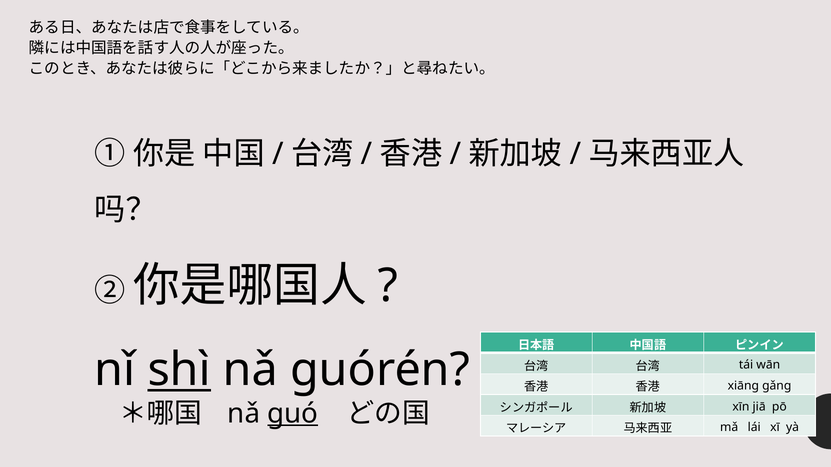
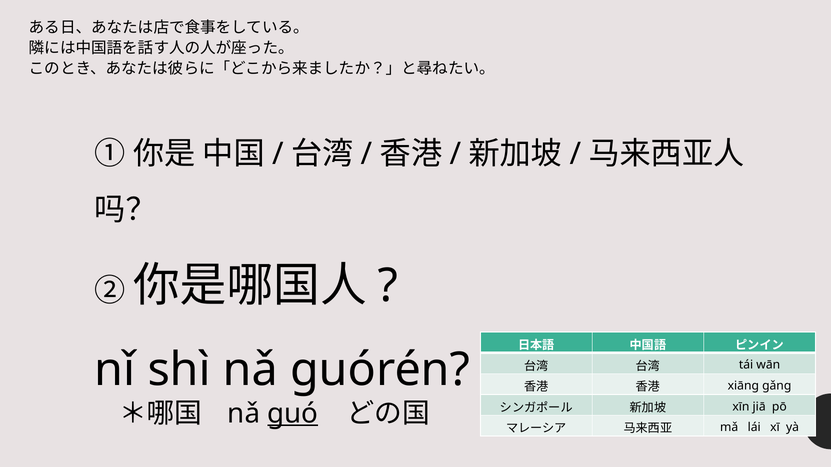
shì underline: present -> none (179, 370)
